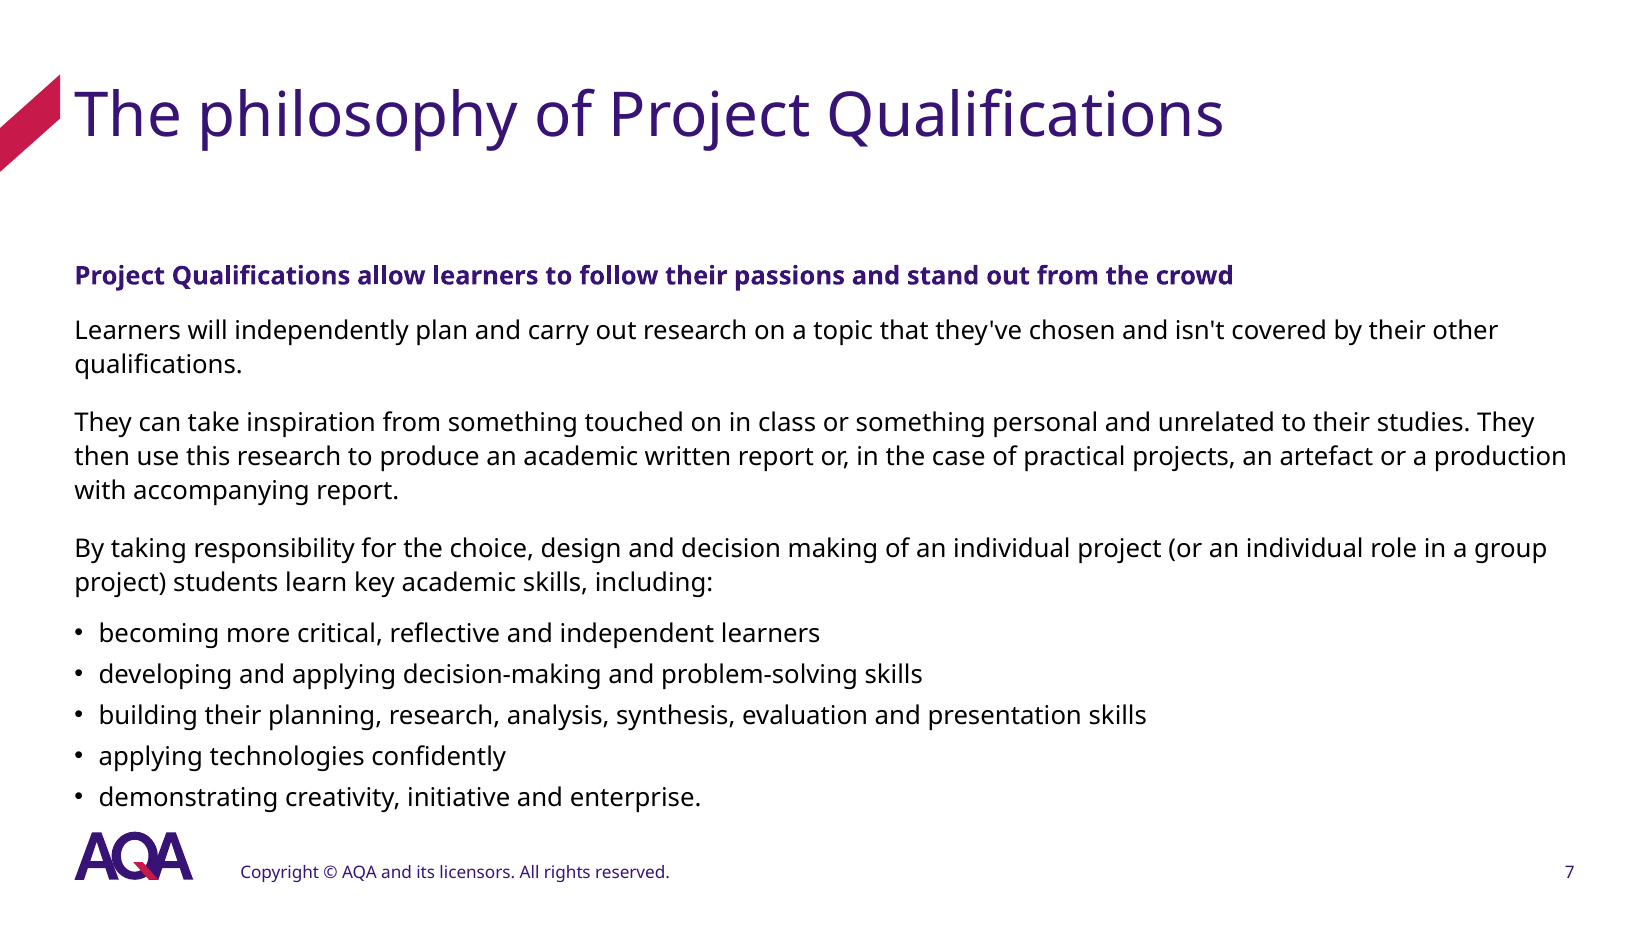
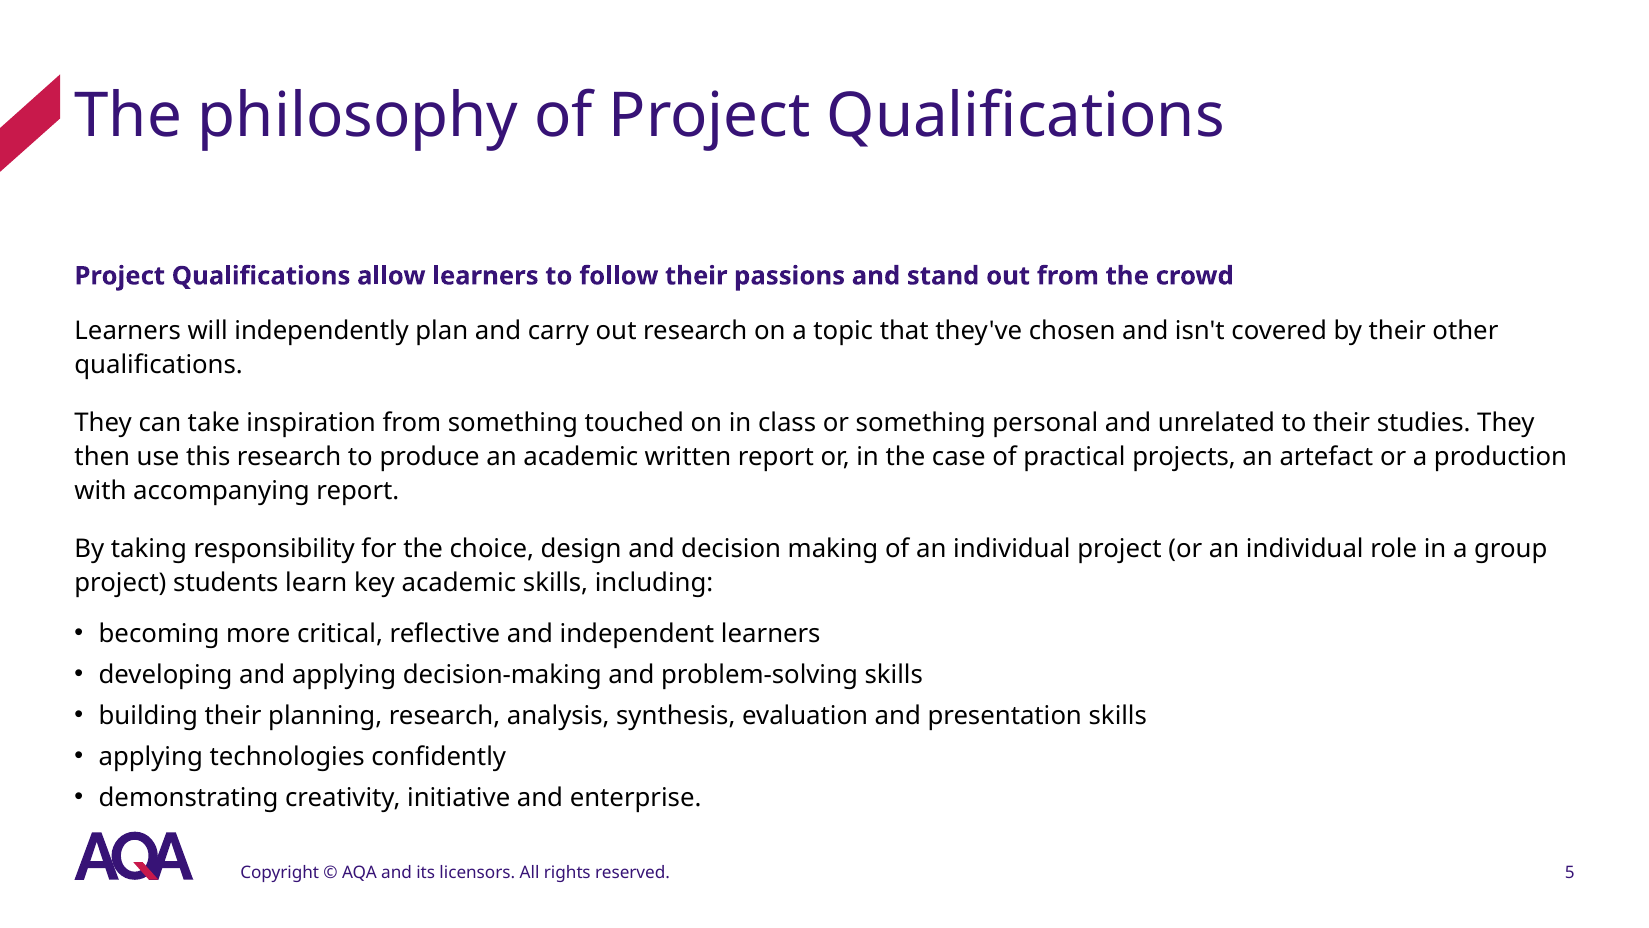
7: 7 -> 5 (1570, 872)
